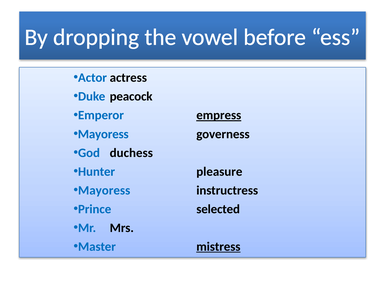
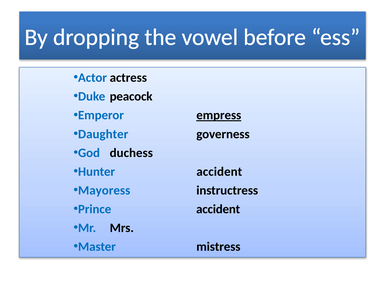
Mayoress: Mayoress -> Daughter (103, 134)
Hunter pleasure: pleasure -> accident (219, 172)
Prince selected: selected -> accident (218, 210)
mistress underline: present -> none (218, 247)
